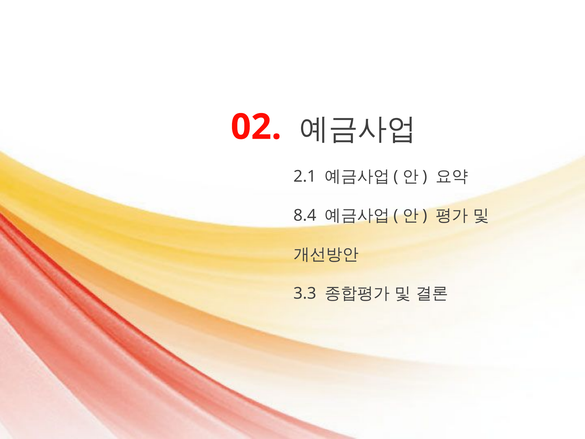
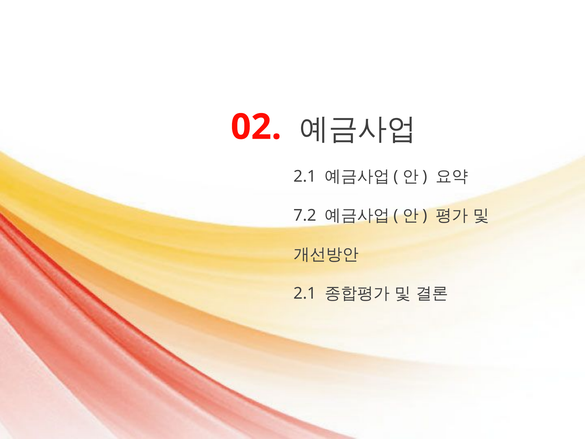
8.4: 8.4 -> 7.2 (305, 215)
3.3: 3.3 -> 2.1 (305, 293)
